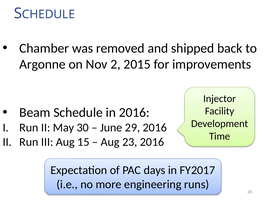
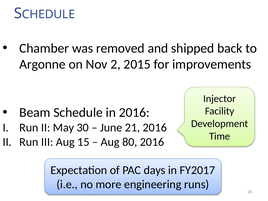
29: 29 -> 21 (133, 128)
23: 23 -> 80 (130, 142)
